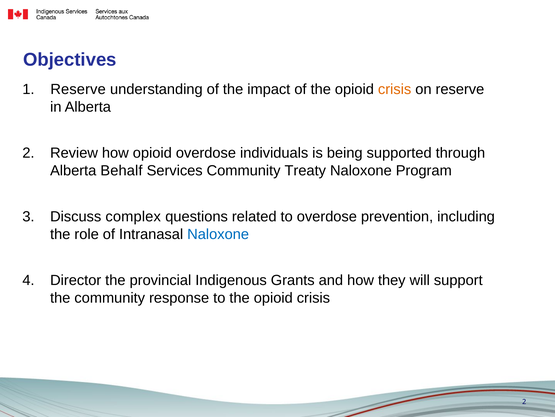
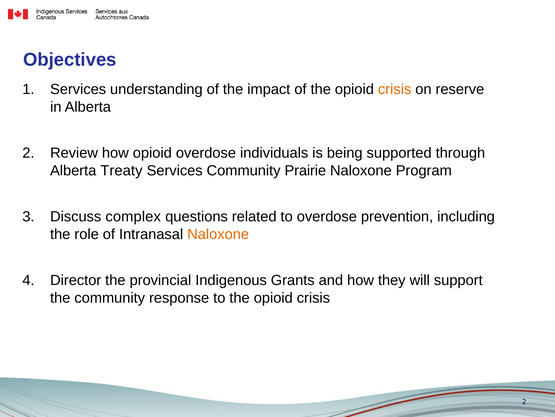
Reserve: Reserve -> Services (78, 89)
Behalf: Behalf -> Treaty (121, 170)
Treaty: Treaty -> Prairie (305, 170)
Naloxone colour: blue -> orange (218, 234)
